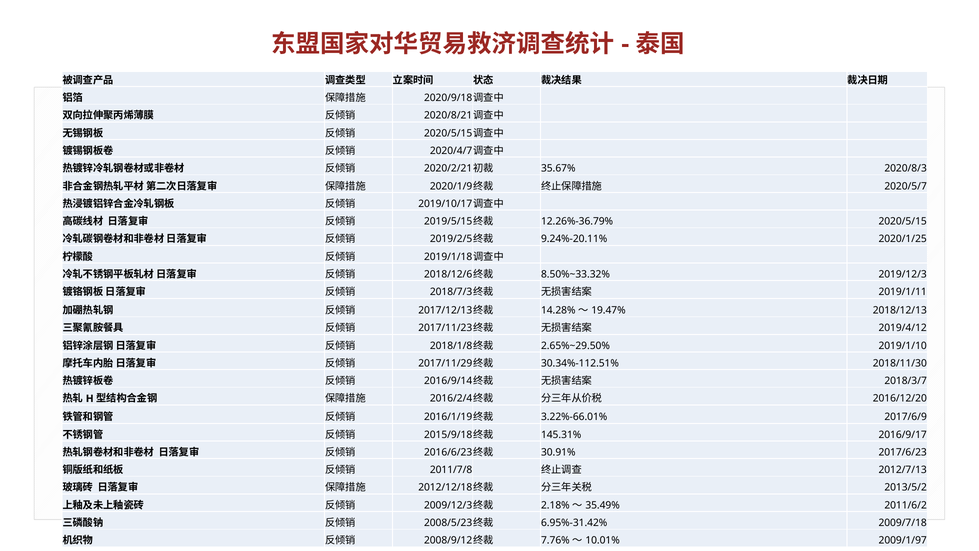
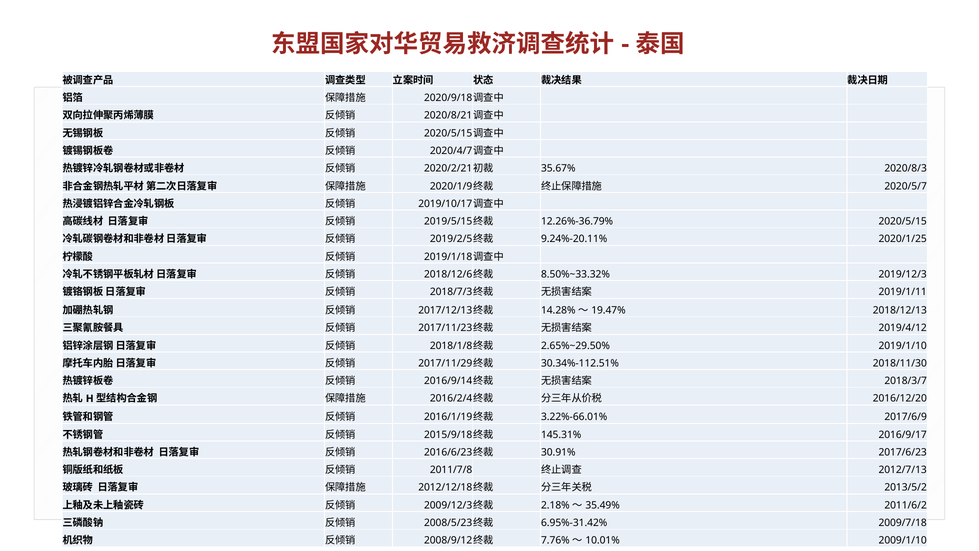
2009/1/97: 2009/1/97 -> 2009/1/10 (903, 540)
